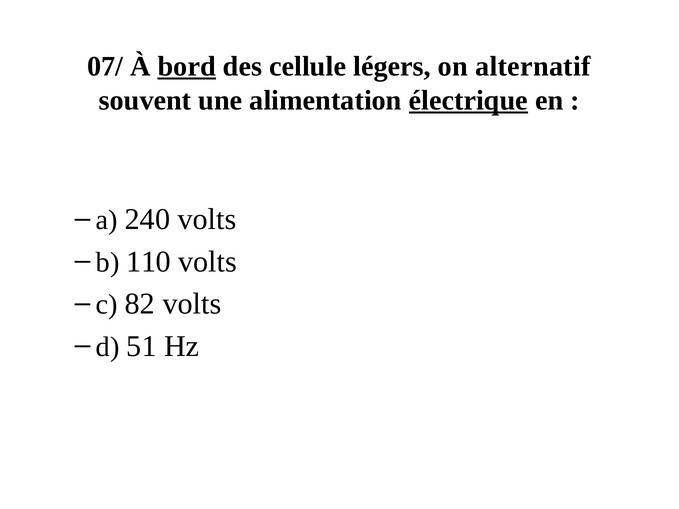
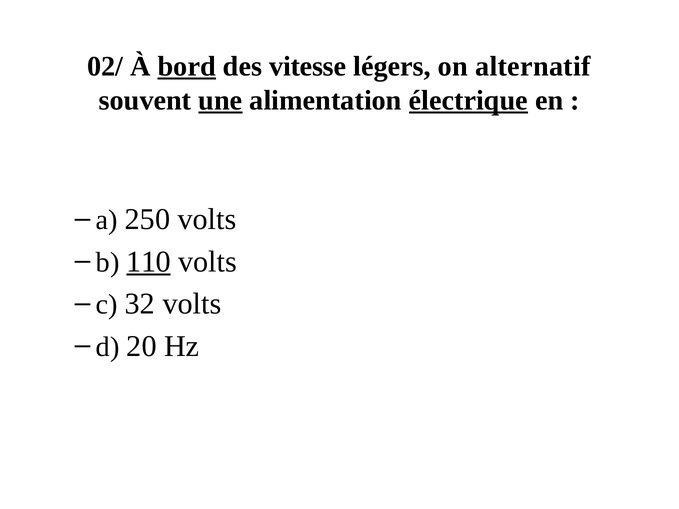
07/: 07/ -> 02/ (105, 66)
cellule: cellule -> vitesse (308, 66)
une underline: none -> present (220, 100)
240: 240 -> 250 (148, 219)
110 underline: none -> present (149, 262)
82: 82 -> 32 (140, 304)
51: 51 -> 20 (142, 346)
